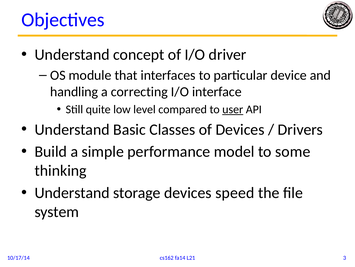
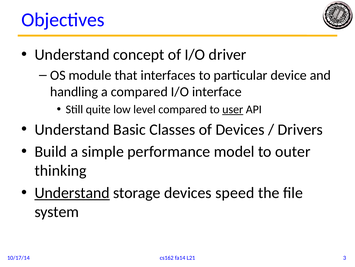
a correcting: correcting -> compared (139, 92)
some: some -> outer (293, 151)
Understand underline: none -> present (72, 192)
